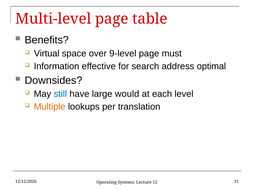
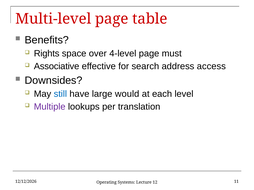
Virtual: Virtual -> Rights (47, 54)
9-level: 9-level -> 4-level (123, 54)
Information: Information -> Associative (57, 67)
optimal: optimal -> access (211, 67)
Multiple colour: orange -> purple (50, 107)
